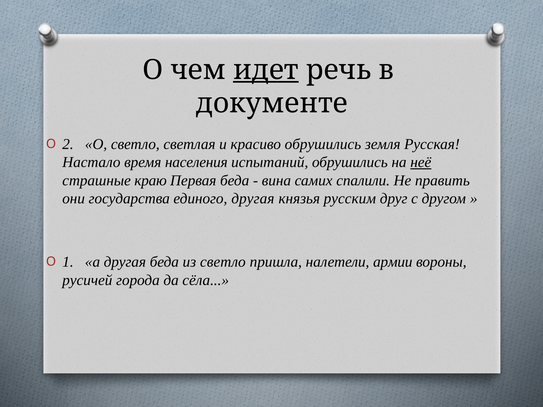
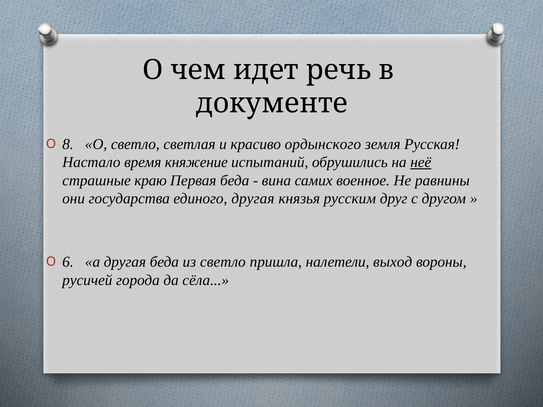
идет underline: present -> none (266, 70)
2: 2 -> 8 (68, 144)
красиво обрушились: обрушились -> ордынского (323, 144)
населения: населения -> княжение (196, 162)
спалили: спалили -> военное (363, 181)
править: править -> равнины (442, 181)
1: 1 -> 6 (68, 262)
армии: армии -> выход (393, 262)
